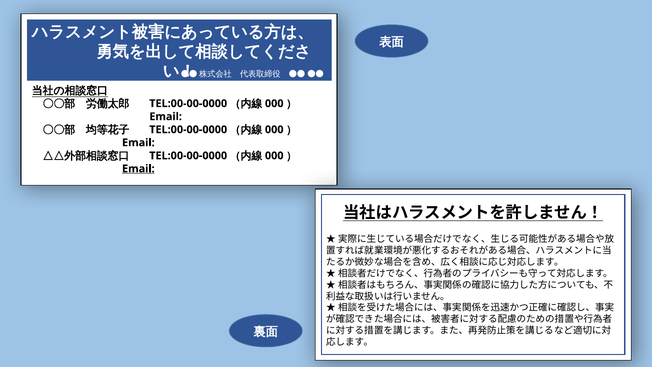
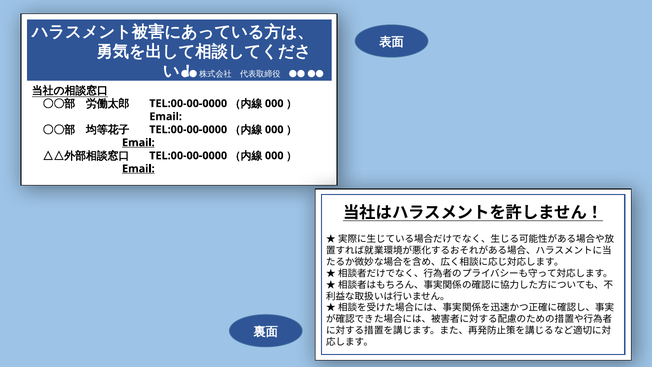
Email underline: none -> present (138, 143)
